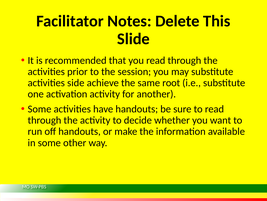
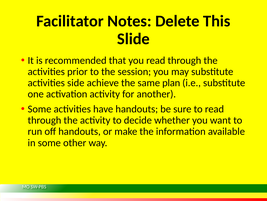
root: root -> plan (171, 83)
